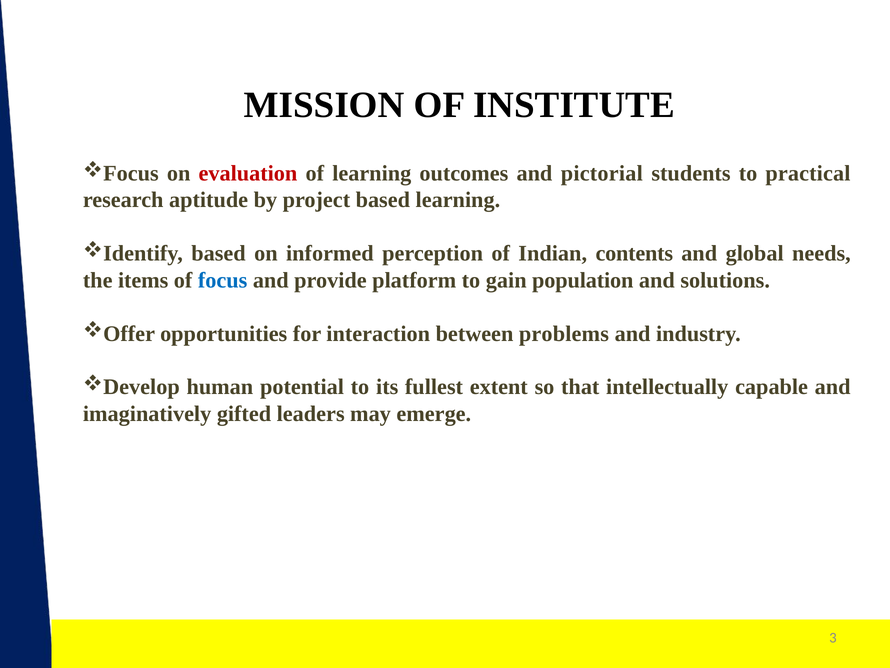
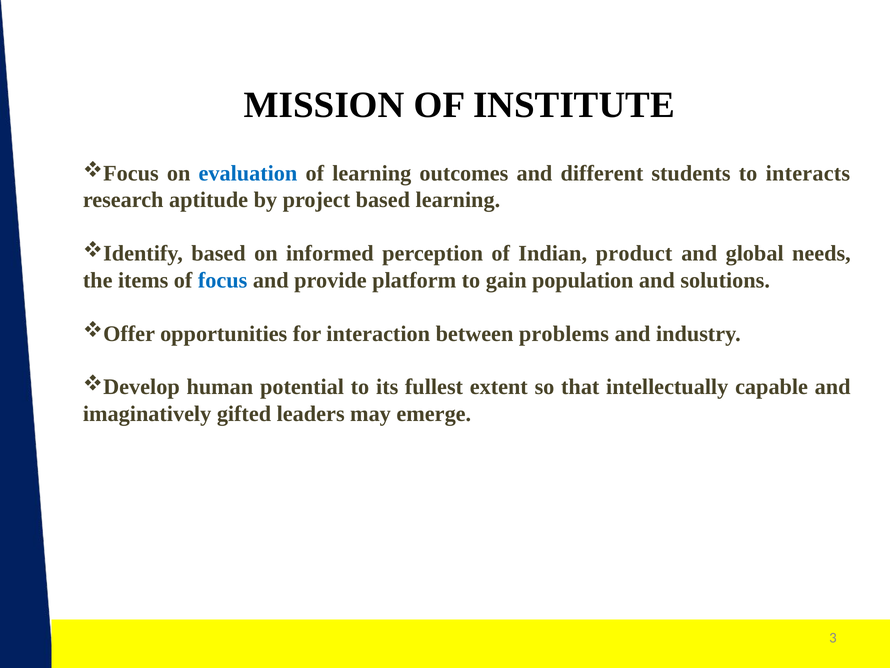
evaluation colour: red -> blue (248, 173)
pictorial: pictorial -> different (602, 173)
practical: practical -> interacts (808, 173)
contents: contents -> product (634, 253)
